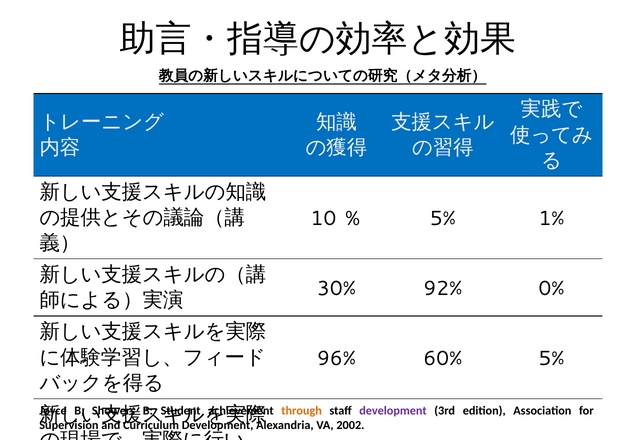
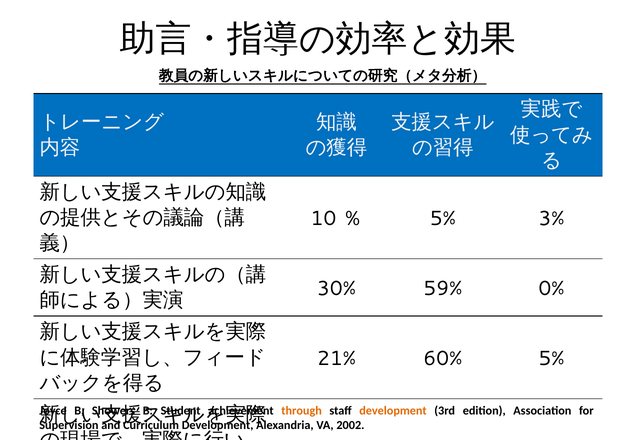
1%: 1% -> 3% (551, 219)
92%: 92% -> 59% (443, 289)
96%: 96% -> 21% (336, 359)
development colour: purple -> orange (393, 411)
